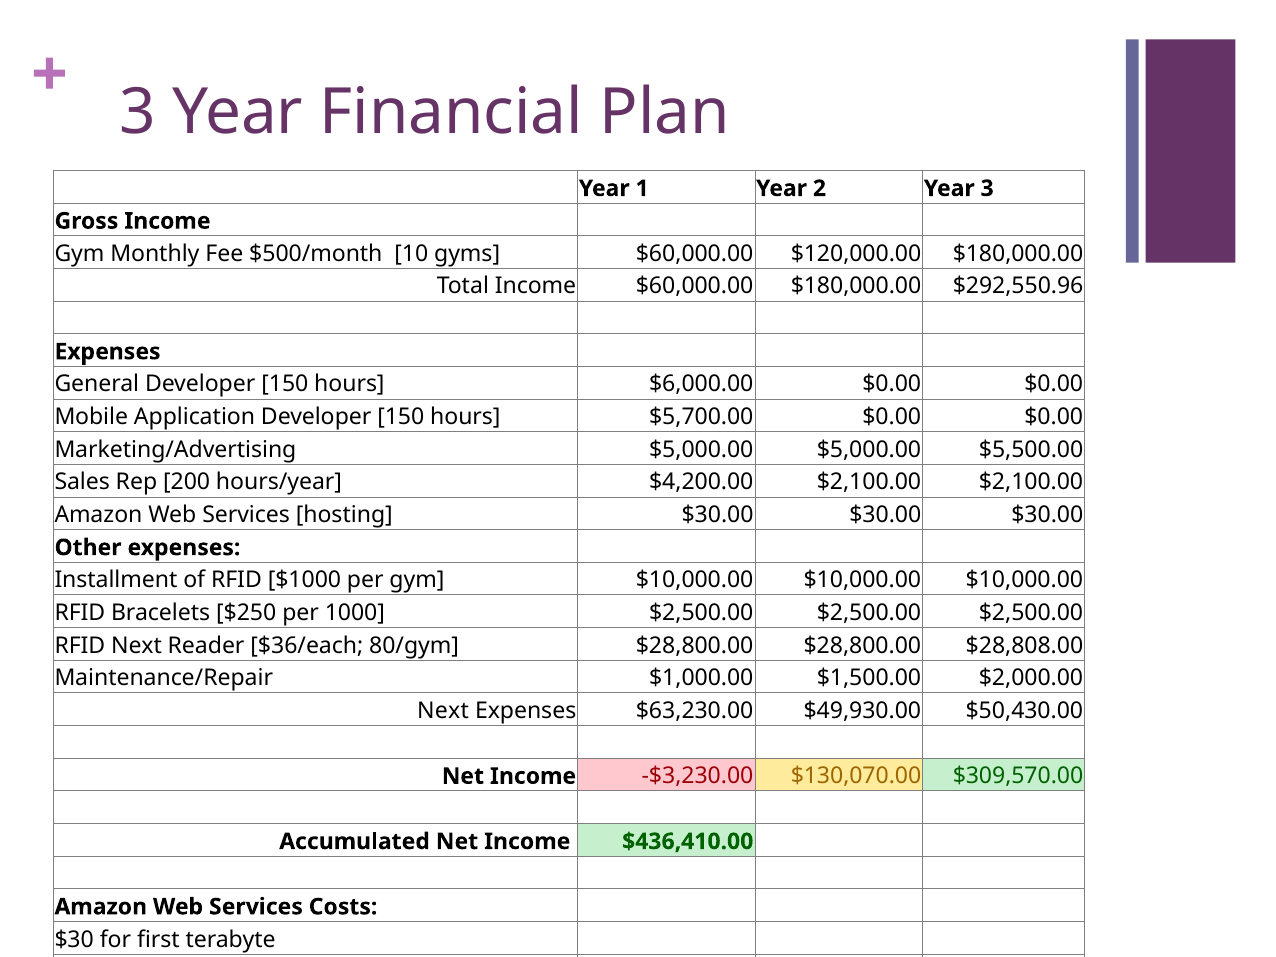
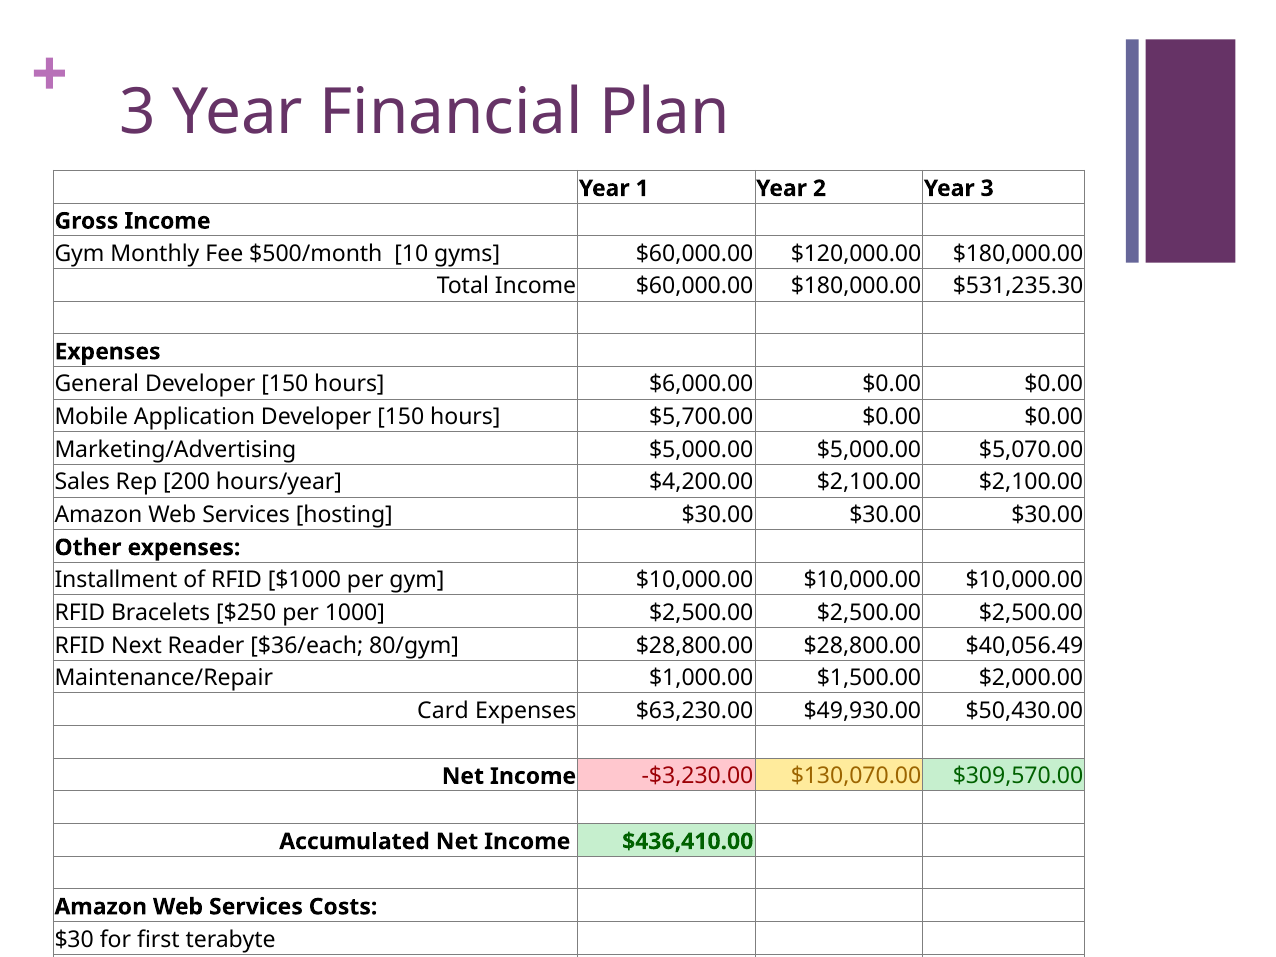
$292,550.96: $292,550.96 -> $531,235.30 (1018, 286)
$5,500.00: $5,500.00 -> $5,070.00 (1031, 450)
$28,808.00: $28,808.00 -> $40,056.49 (1024, 646)
Next: Next -> Card (443, 711)
